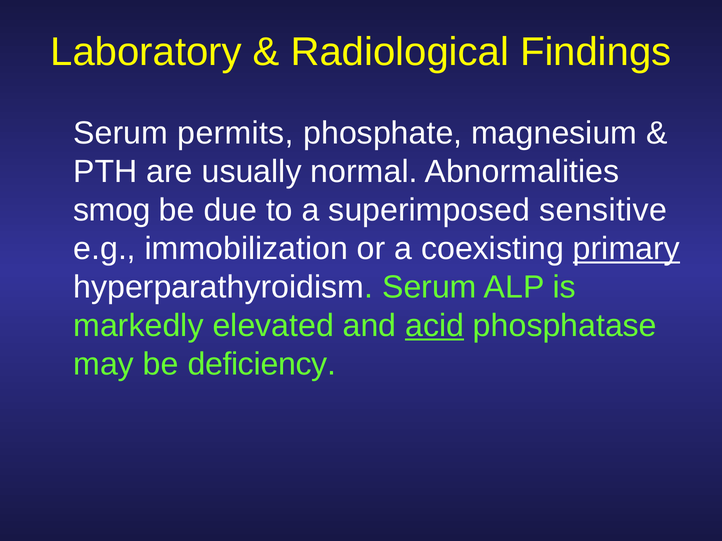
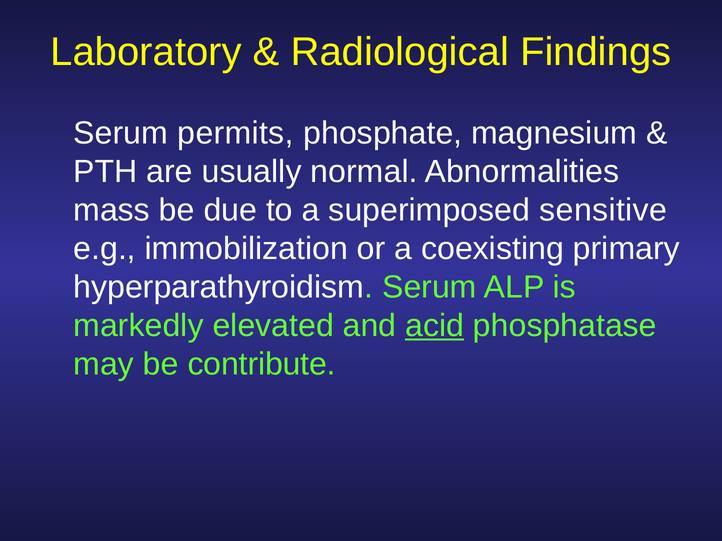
smog: smog -> mass (112, 210)
primary underline: present -> none (626, 249)
deficiency: deficiency -> contribute (262, 365)
